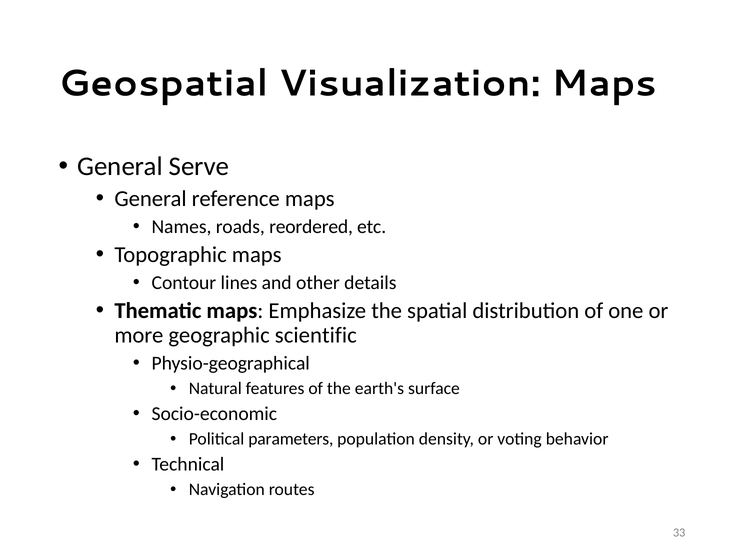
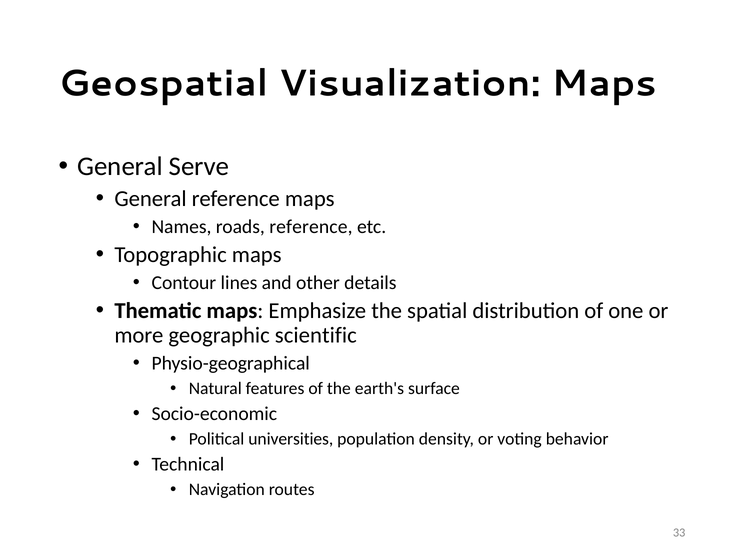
roads reordered: reordered -> reference (311, 227)
parameters: parameters -> universities (291, 439)
